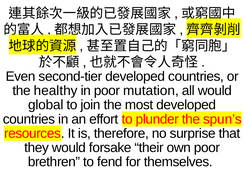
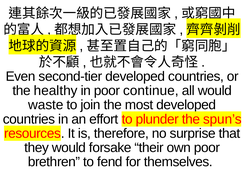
mutation: mutation -> continue (151, 91)
global: global -> waste (46, 105)
